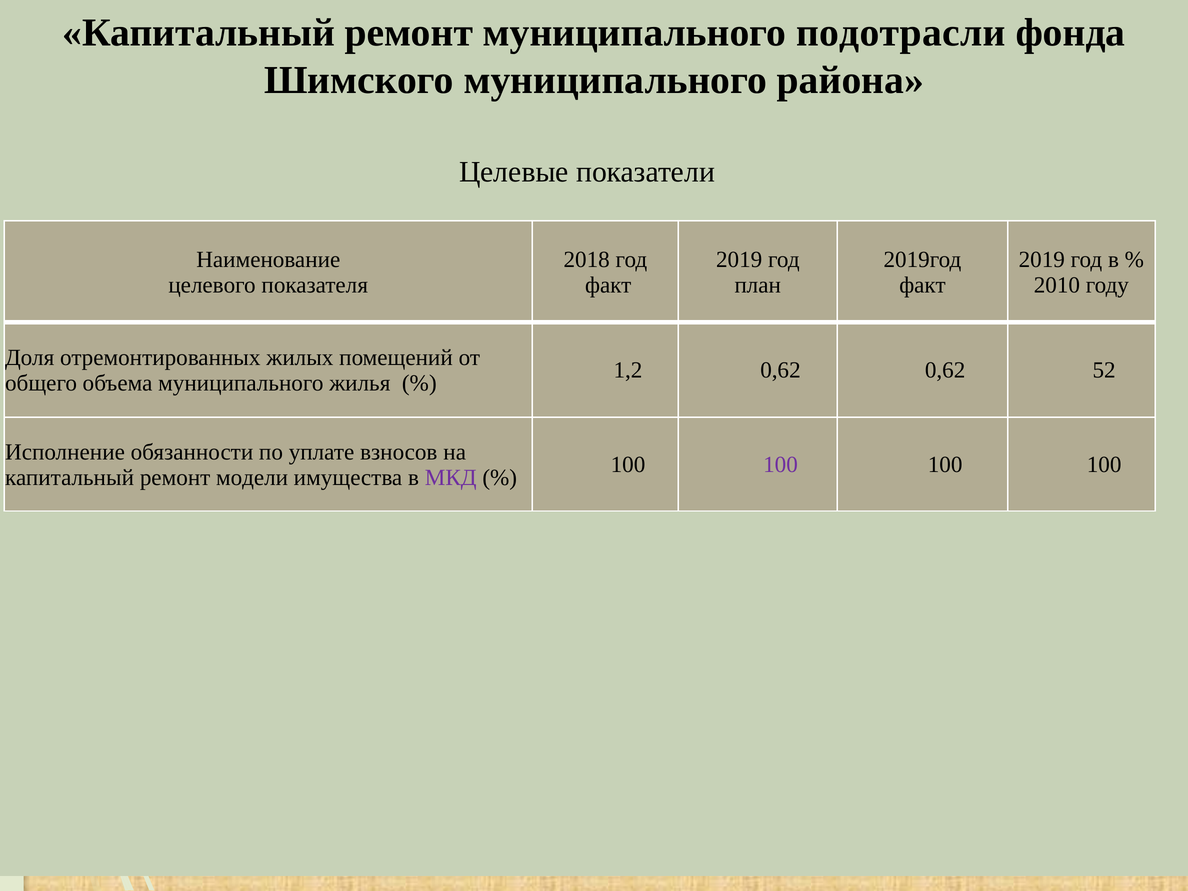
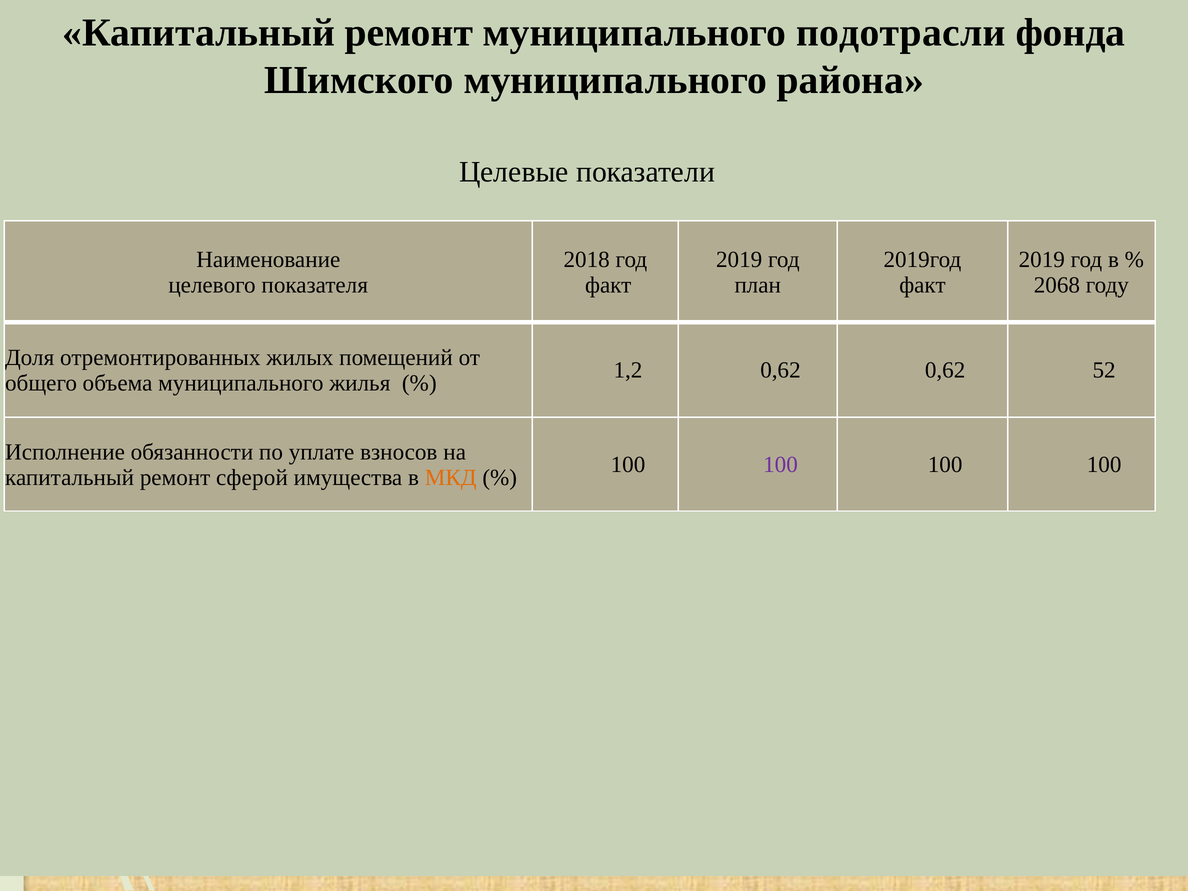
2010: 2010 -> 2068 (1057, 285)
модели: модели -> сферой (252, 478)
МКД colour: purple -> orange (451, 478)
